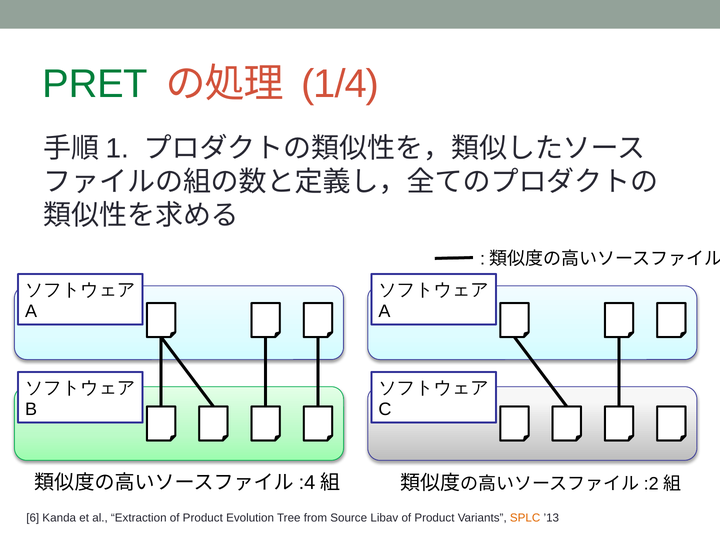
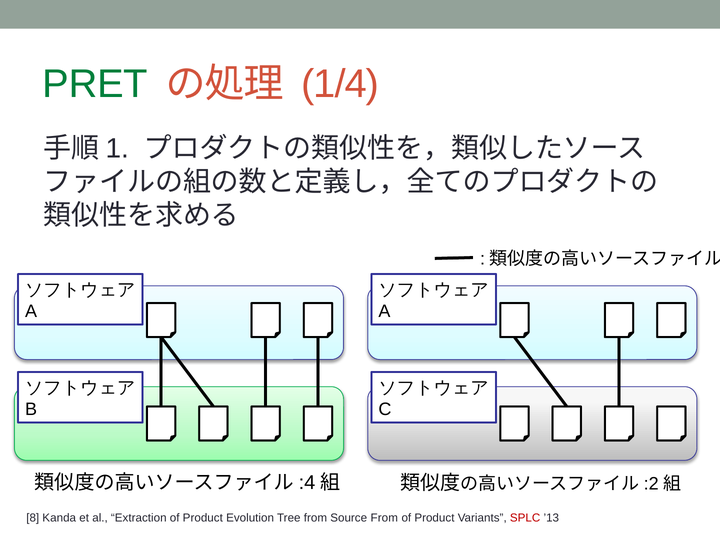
6: 6 -> 8 (33, 518)
Source Libav: Libav -> From (384, 518)
SPLC colour: orange -> red (525, 518)
